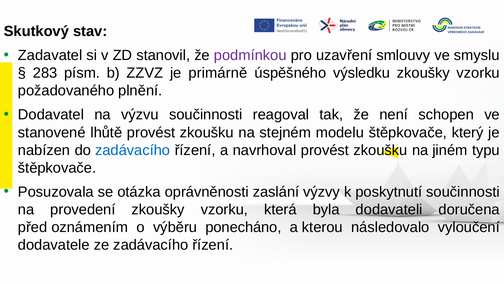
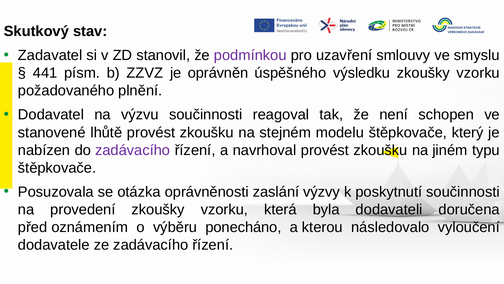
283: 283 -> 441 (45, 73)
primárně: primárně -> oprávněn (218, 73)
zadávacího colour: blue -> purple (133, 150)
